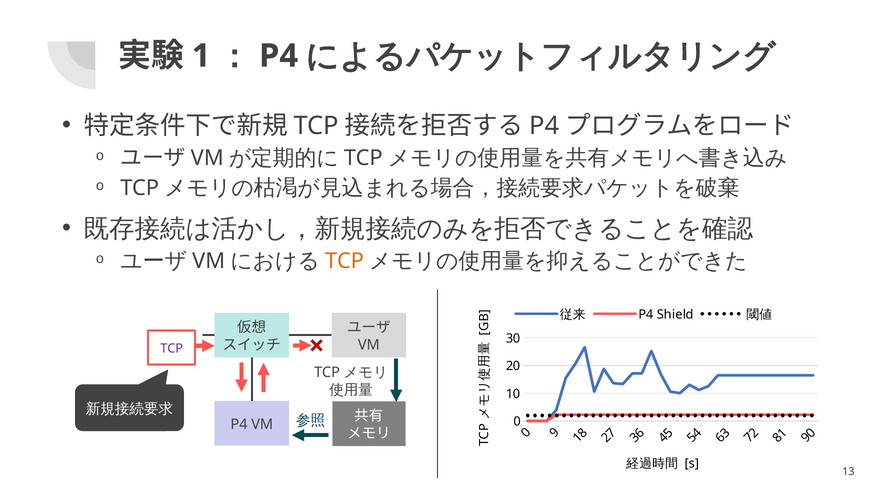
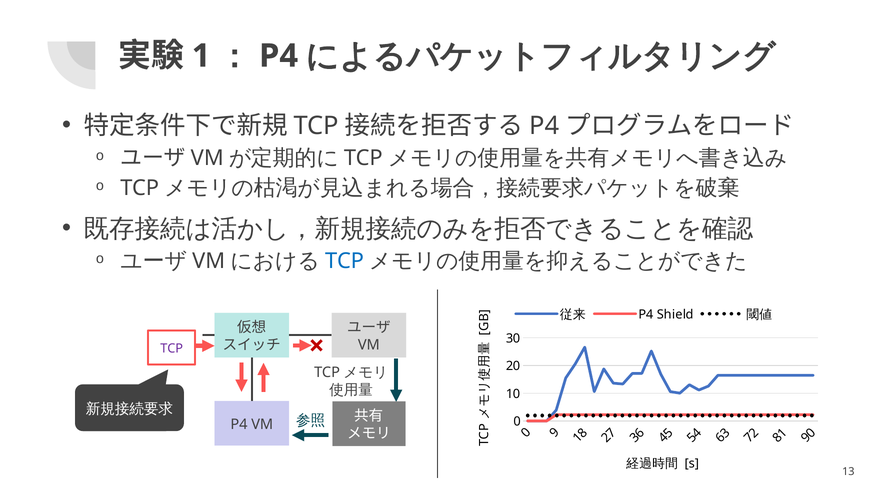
TCP colour: orange -> blue (344, 261)
